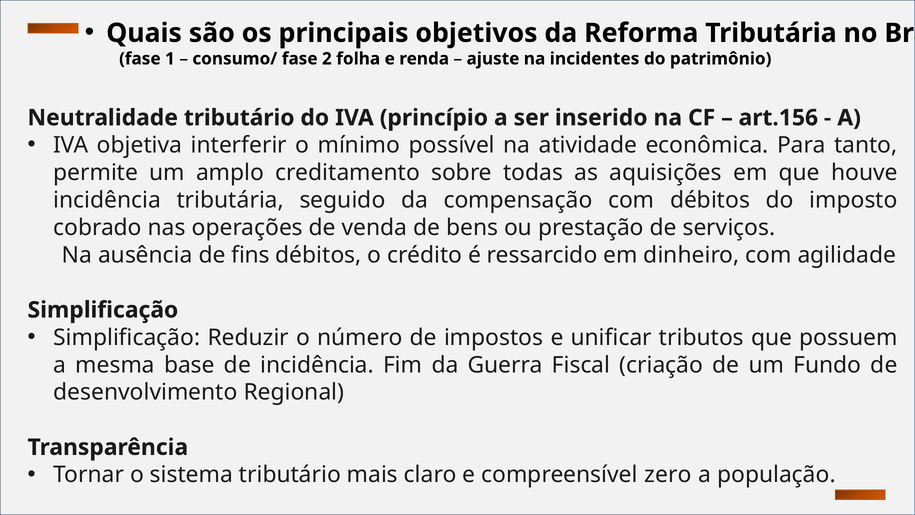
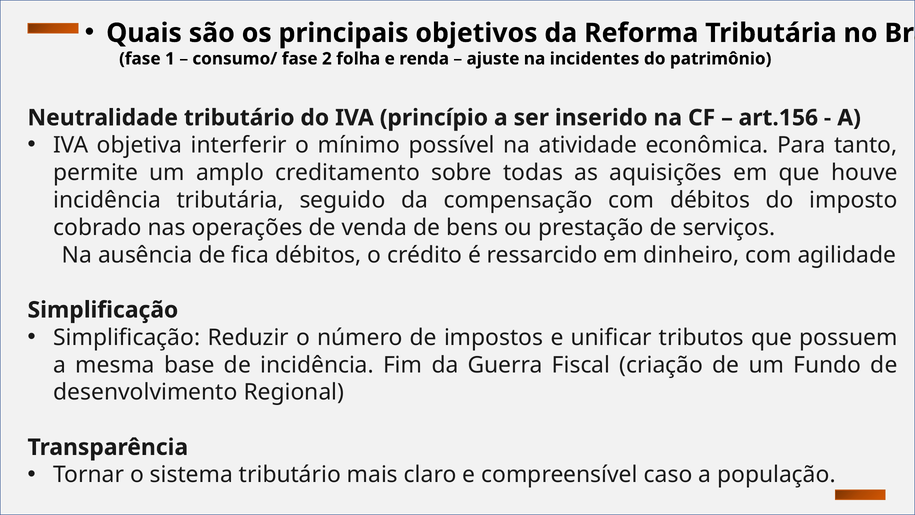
fins: fins -> fica (250, 255)
zero: zero -> caso (668, 475)
